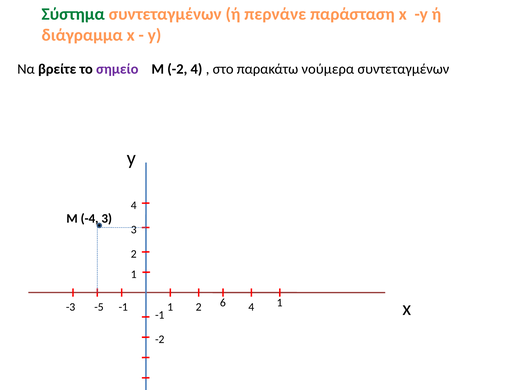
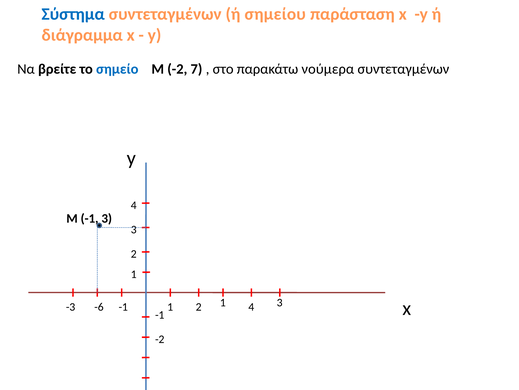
Σύστημα colour: green -> blue (73, 14)
περνάνε: περνάνε -> σημείου (275, 14)
σημείο colour: purple -> blue (117, 69)
-2 4: 4 -> 7 (196, 69)
Μ -4: -4 -> -1 (90, 218)
-5: -5 -> -6 (99, 306)
2 6: 6 -> 1 (223, 302)
4 1: 1 -> 3 (280, 302)
